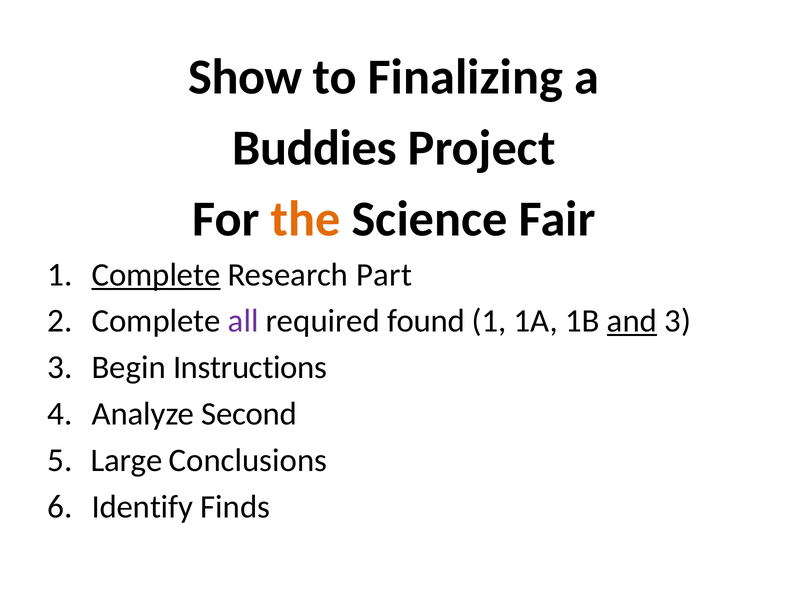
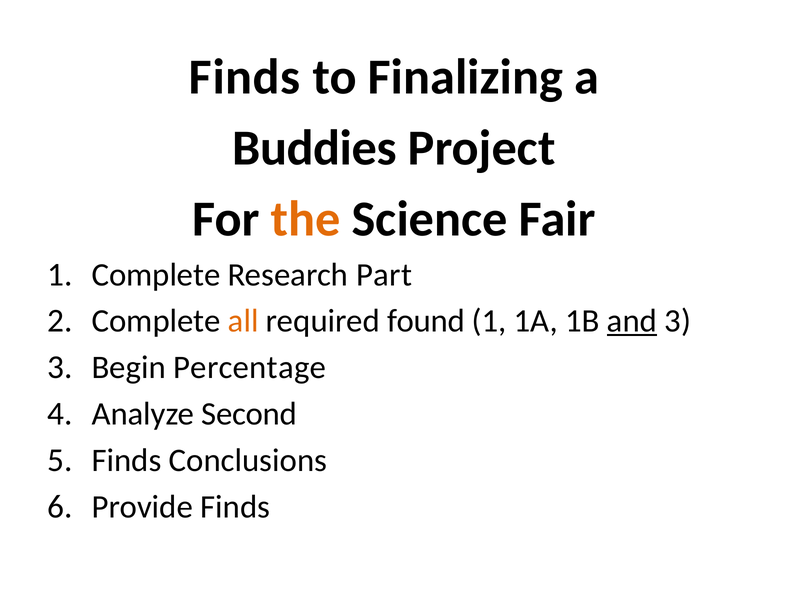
Show: Show -> Finds (245, 77)
Complete underline: present -> none (156, 275)
all colour: purple -> orange (243, 321)
Instructions: Instructions -> Percentage (250, 368)
Large: Large -> Finds (127, 460)
Identify: Identify -> Provide (142, 507)
